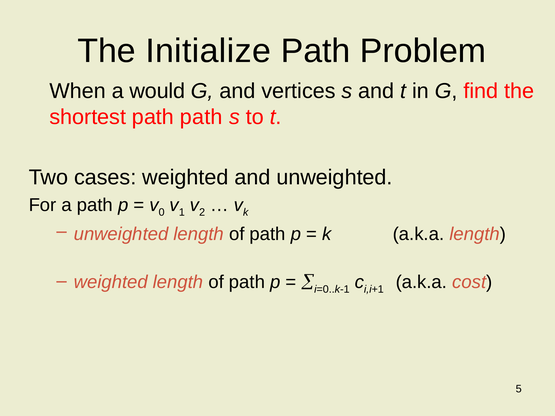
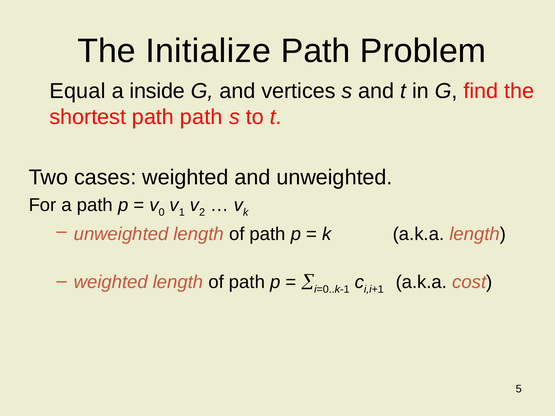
When: When -> Equal (78, 91)
would: would -> inside (157, 91)
